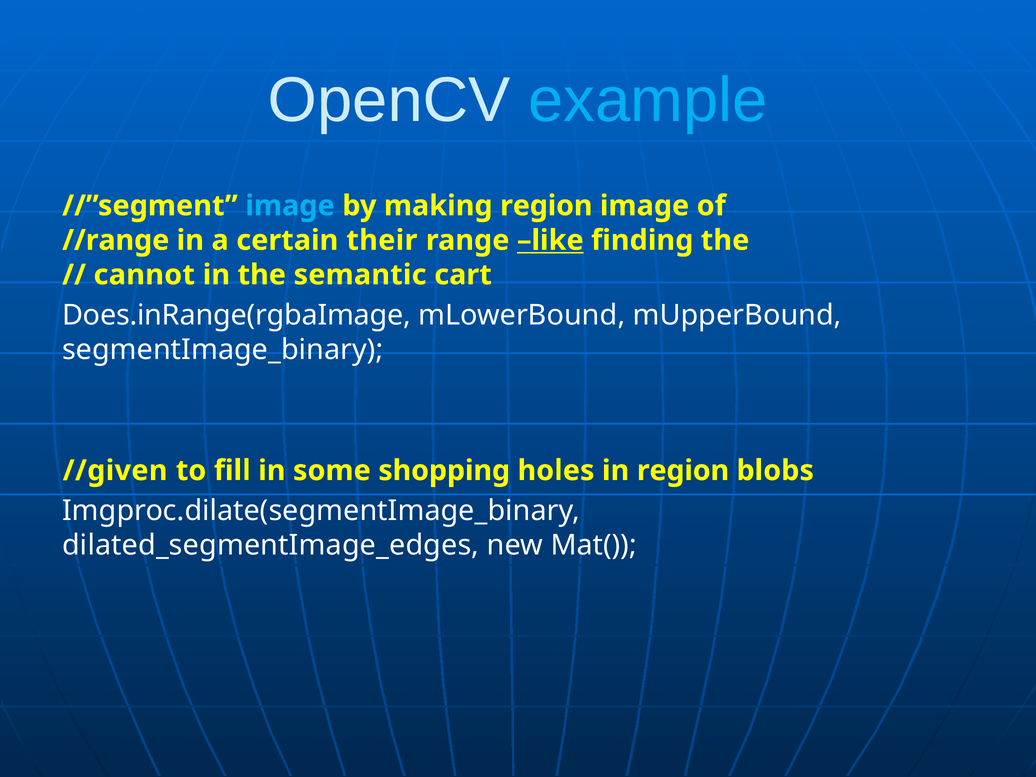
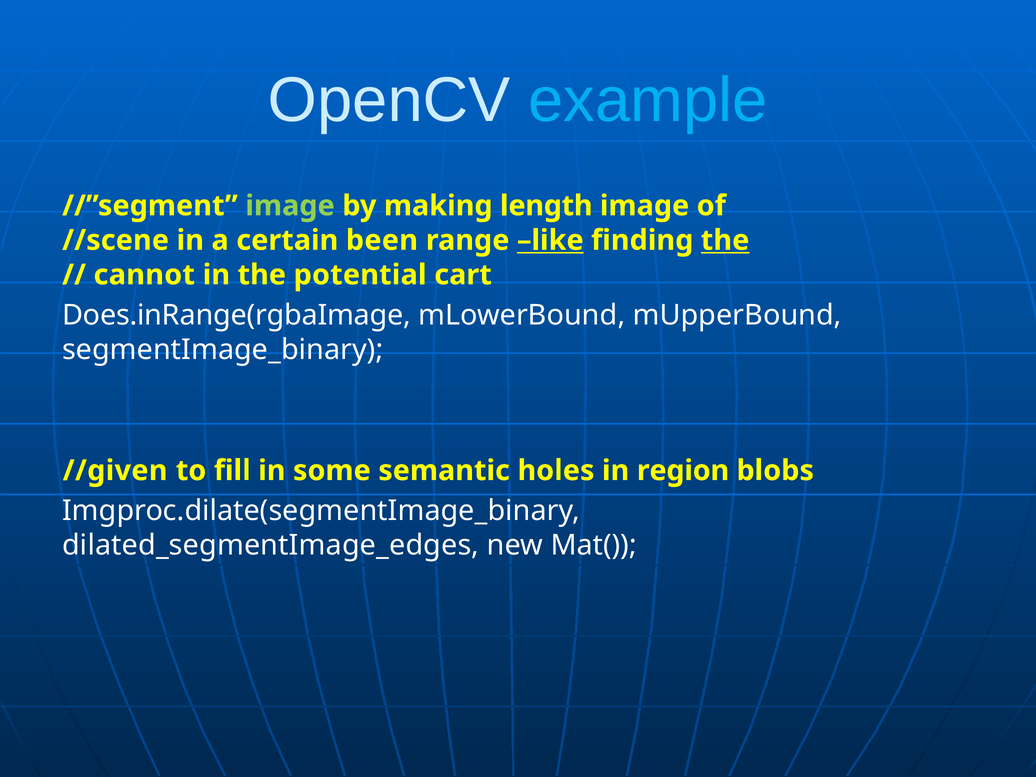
image colour: light blue -> light green (290, 206)
making region: region -> length (546, 206)
//range: //range -> //scene (116, 240)
their: their -> been (382, 240)
the underline: none -> present (725, 240)
semantic: semantic -> potential (360, 275)
shopping: shopping -> semantic (444, 471)
